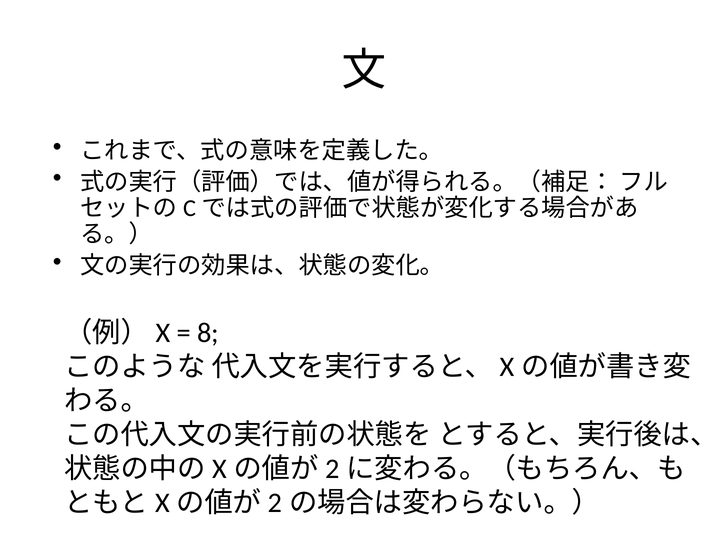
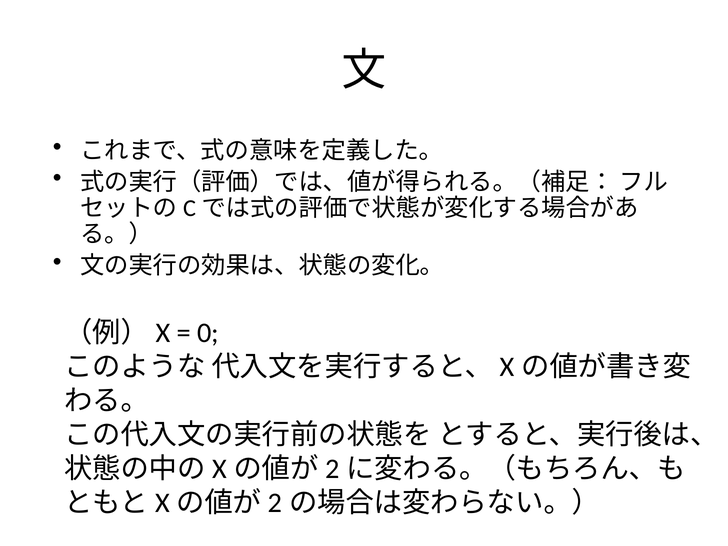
8: 8 -> 0 (208, 333)
